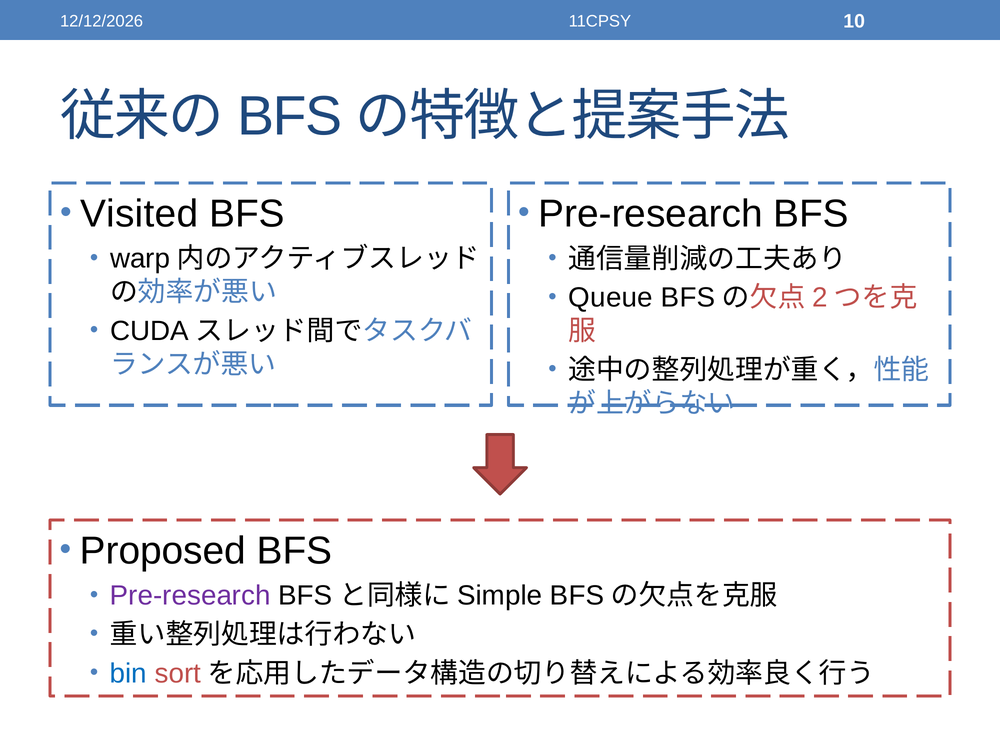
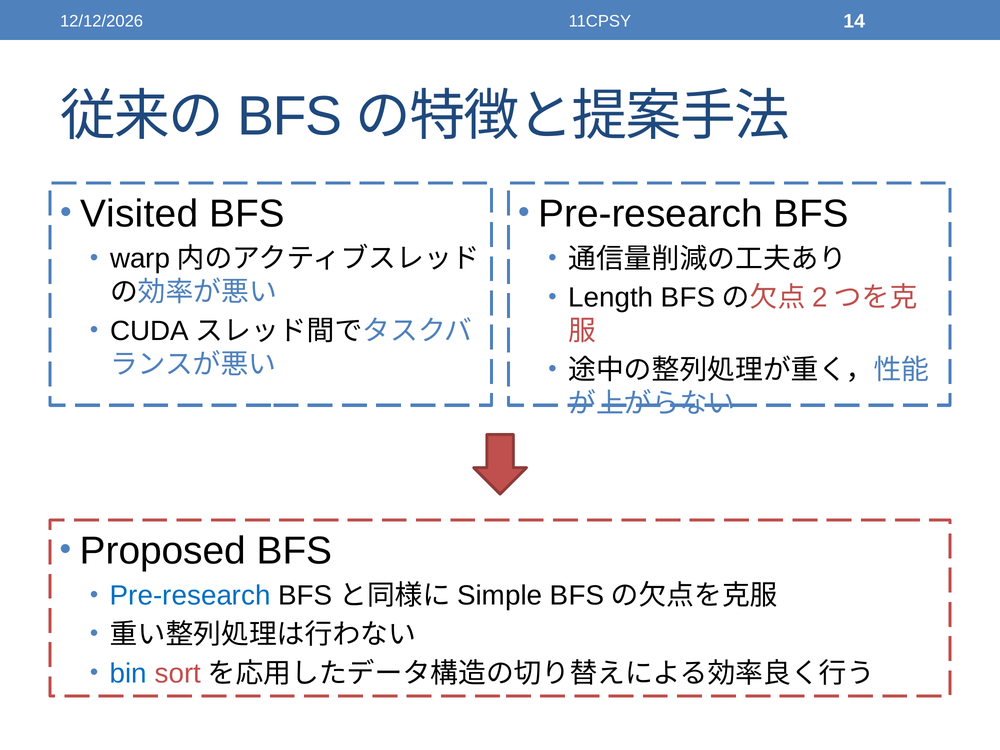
10: 10 -> 14 (854, 21)
Queue: Queue -> Length (611, 298)
Pre-research colour: purple -> blue (190, 596)
